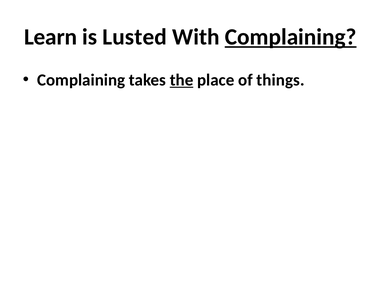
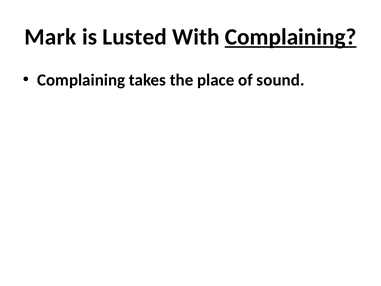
Learn: Learn -> Mark (50, 37)
the underline: present -> none (182, 80)
things: things -> sound (281, 80)
